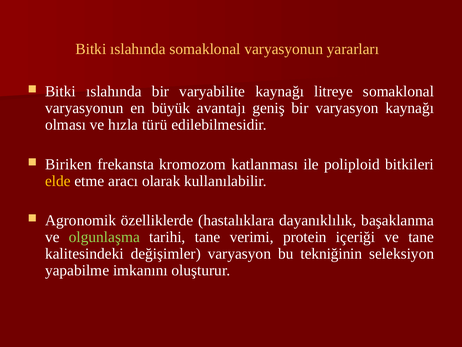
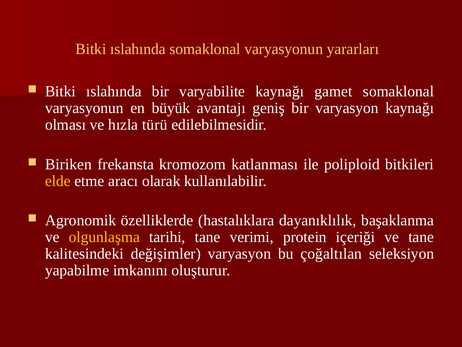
litreye: litreye -> gamet (333, 91)
olgunlaşma colour: light green -> yellow (104, 237)
tekniğinin: tekniğinin -> çoğaltılan (331, 253)
